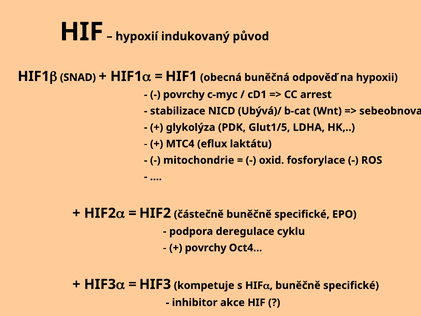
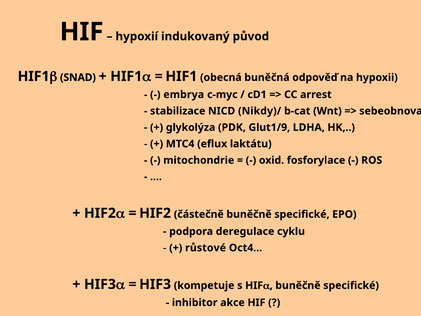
povrchy: povrchy -> embrya (184, 95)
Ubývá)/: Ubývá)/ -> Nikdy)/ (260, 111)
Glut1/5: Glut1/5 -> Glut1/9 (269, 127)
povrchy: povrchy -> růstové (206, 248)
